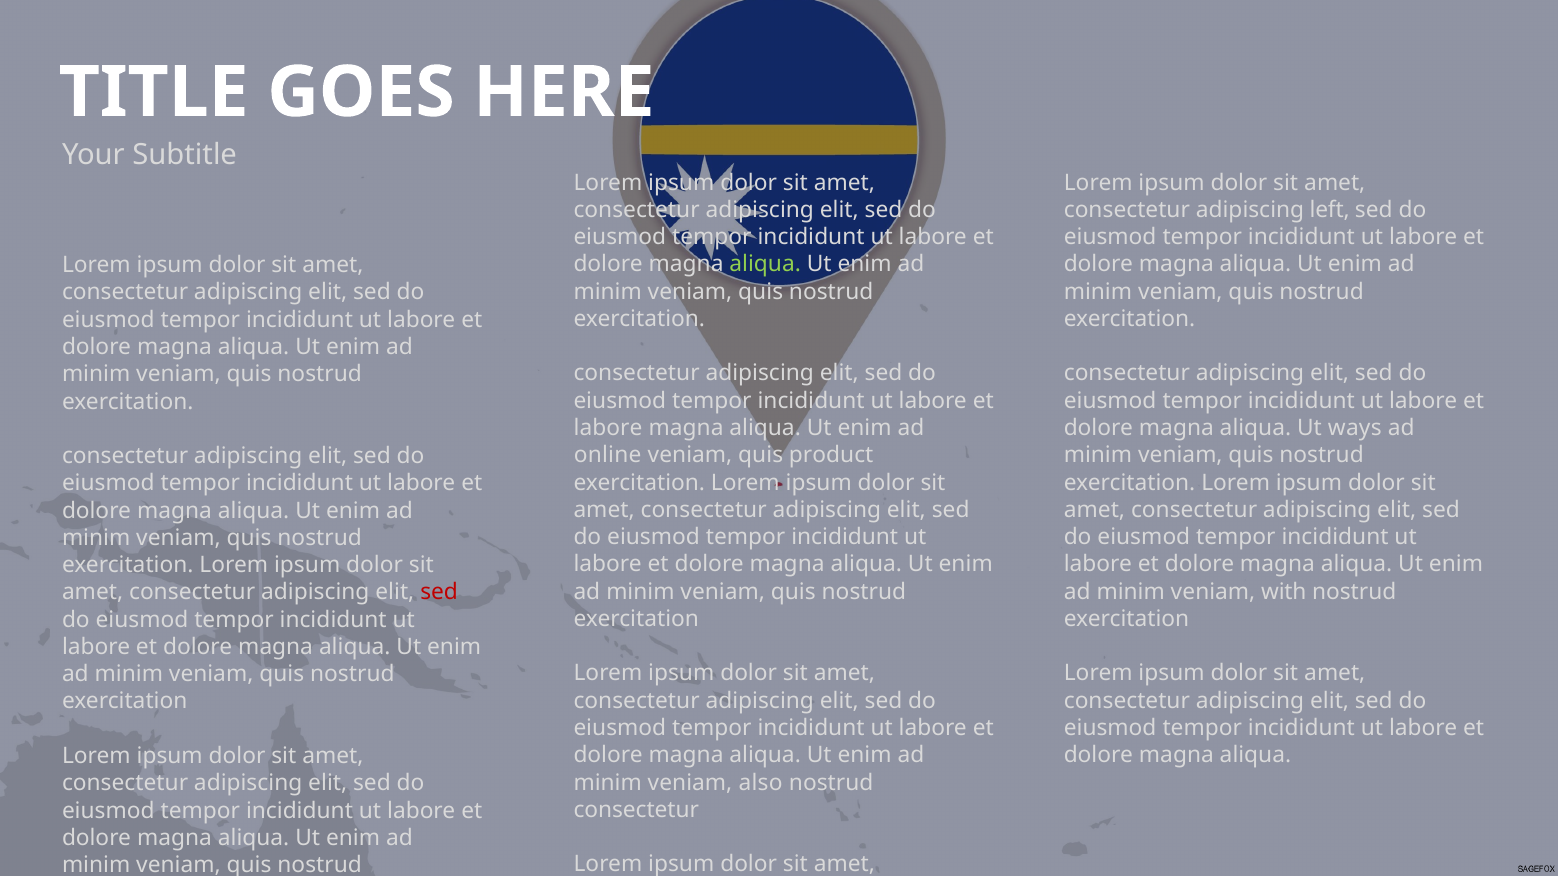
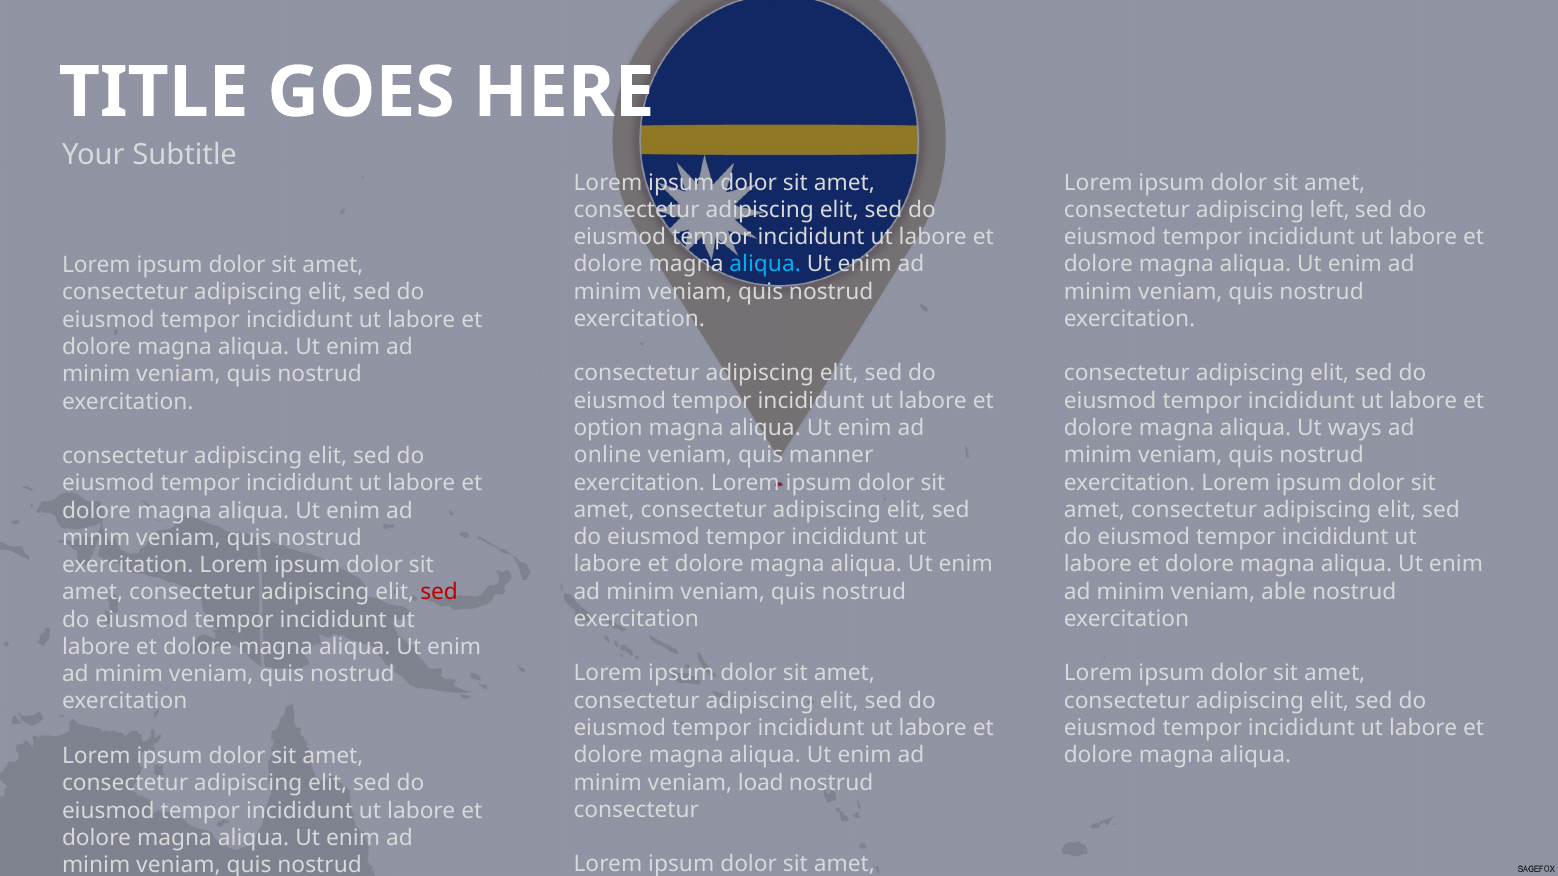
aliqua colour: light green -> light blue (765, 265)
labore: labore -> option (608, 428)
product: product -> manner (831, 455)
with: with -> able (1284, 592)
also: also -> load (761, 783)
